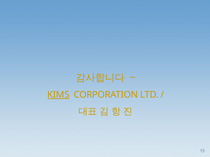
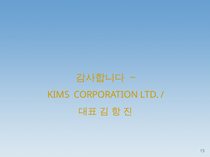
KIMS underline: present -> none (58, 95)
